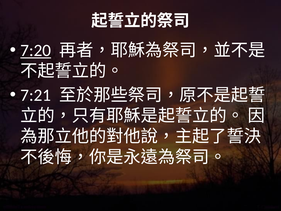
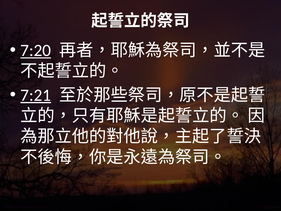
7:21 underline: none -> present (36, 95)
